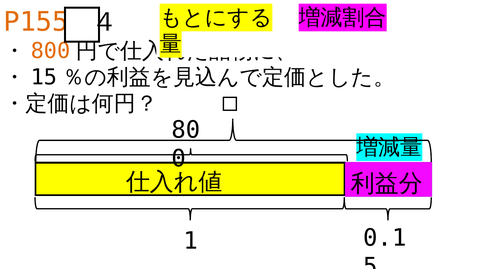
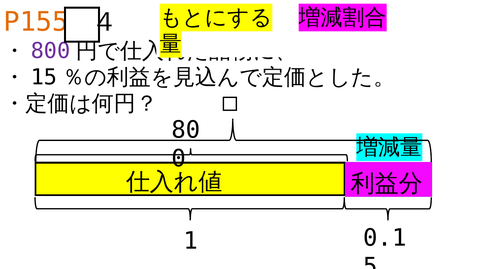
800 colour: orange -> purple (51, 51)
